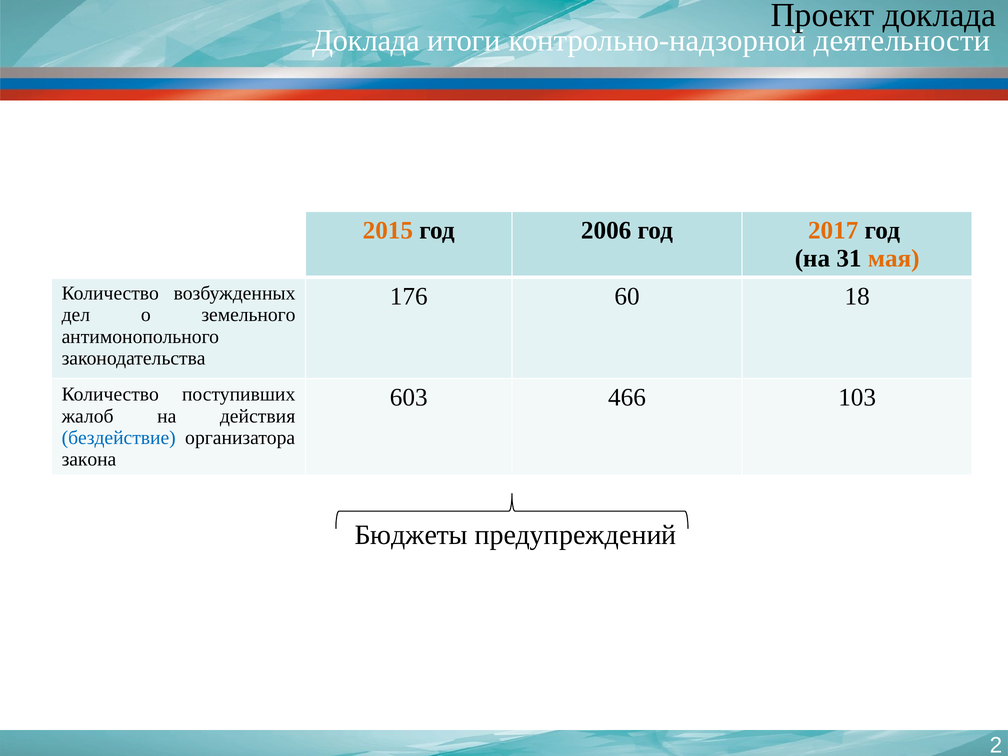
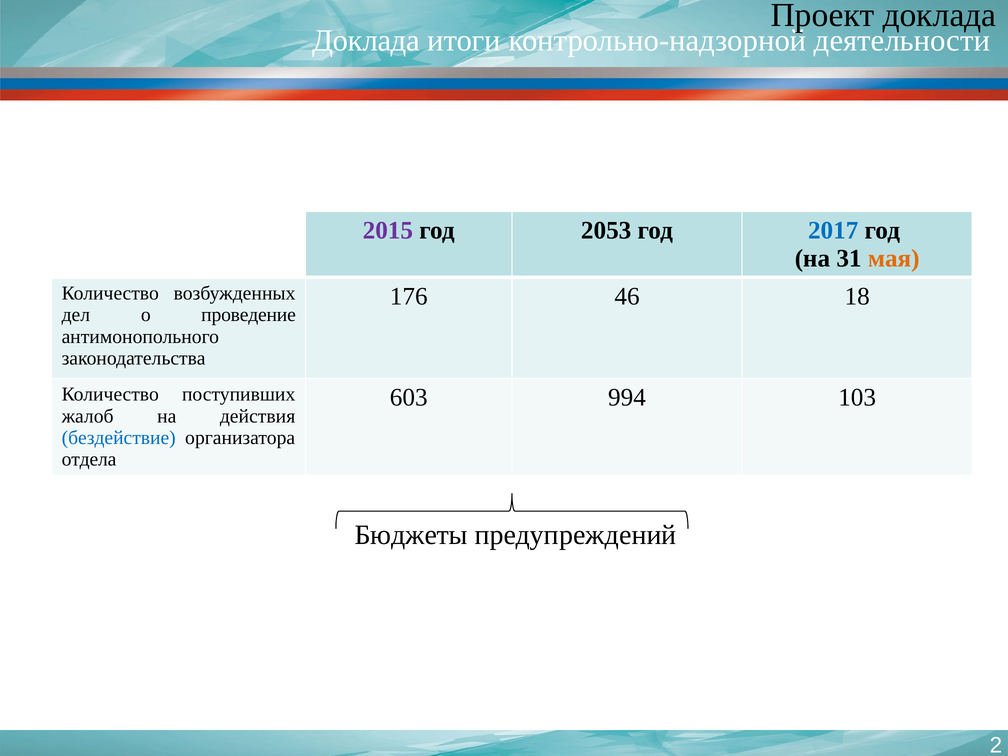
2015 colour: orange -> purple (388, 231)
2006: 2006 -> 2053 (606, 231)
2017 colour: orange -> blue (833, 231)
60: 60 -> 46 (627, 296)
земельного: земельного -> проведение (249, 315)
466: 466 -> 994 (627, 398)
закона: закона -> отдела (89, 459)
